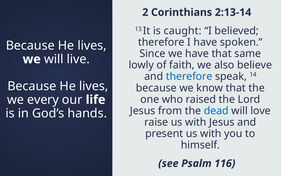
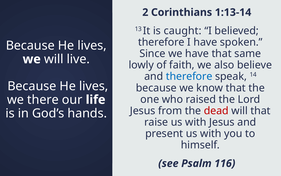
2:13-14: 2:13-14 -> 1:13-14 (233, 12)
every: every -> there (43, 100)
dead colour: blue -> red (216, 111)
will love: love -> that (261, 111)
